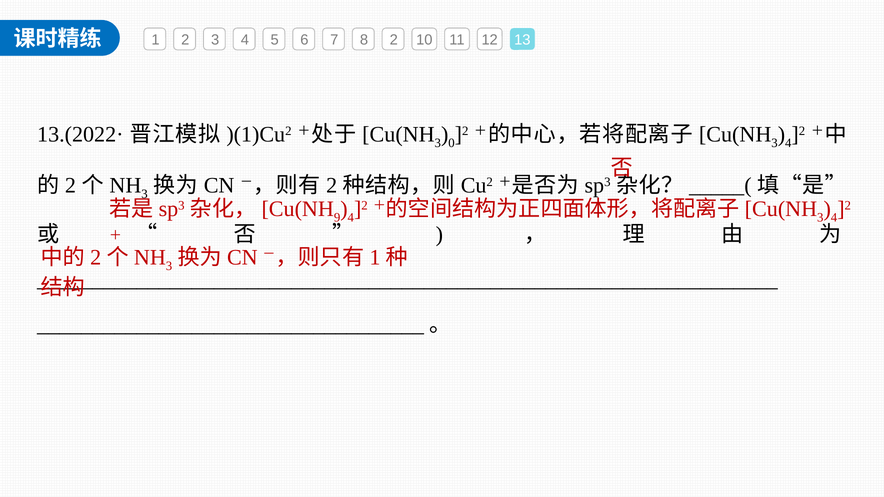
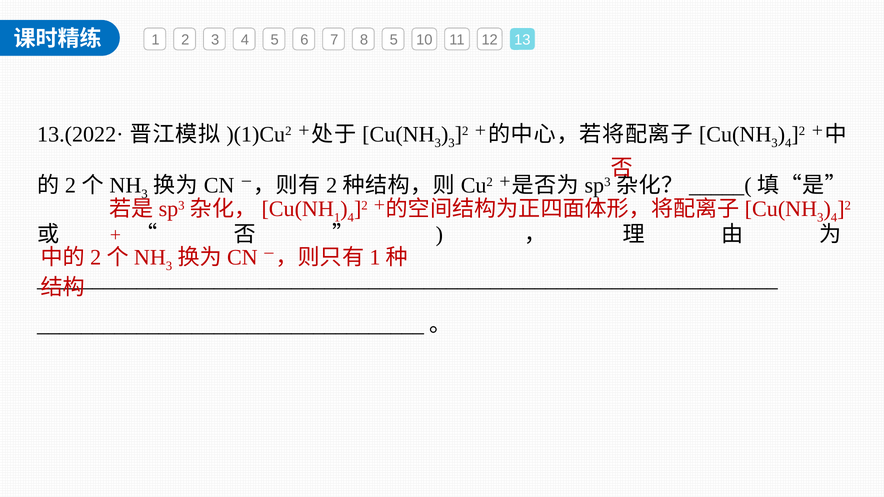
8 2: 2 -> 5 (394, 40)
0: 0 -> 3 (452, 143)
9: 9 -> 1 (337, 218)
